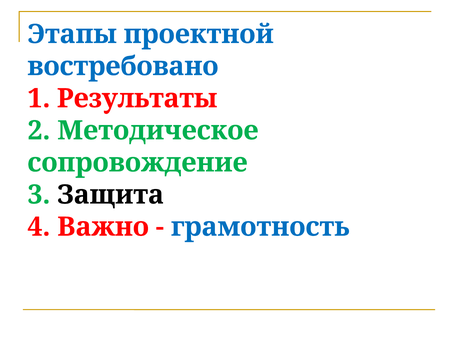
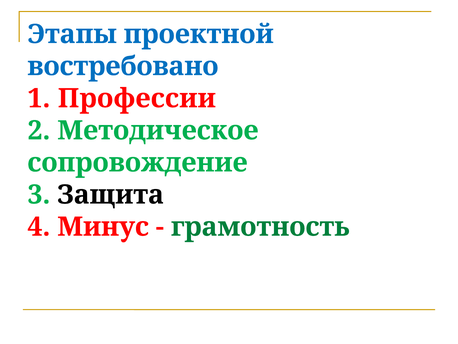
Результаты: Результаты -> Профессии (137, 98)
Важно: Важно -> Минус (103, 227)
грамотность colour: blue -> green (260, 227)
